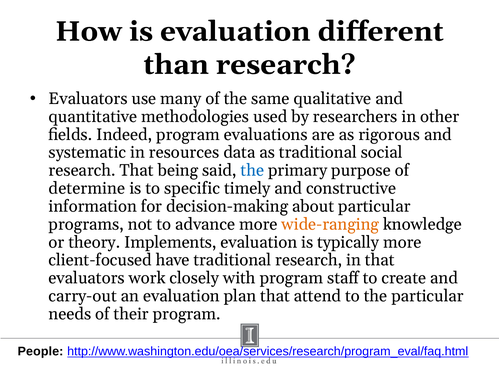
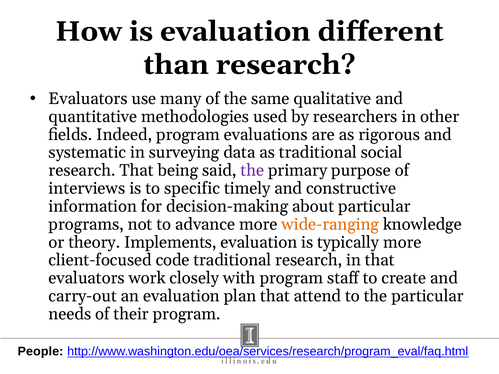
resources: resources -> surveying (184, 153)
the colour: blue -> purple (252, 171)
determine: determine -> interviews (87, 188)
have: have -> code (173, 260)
